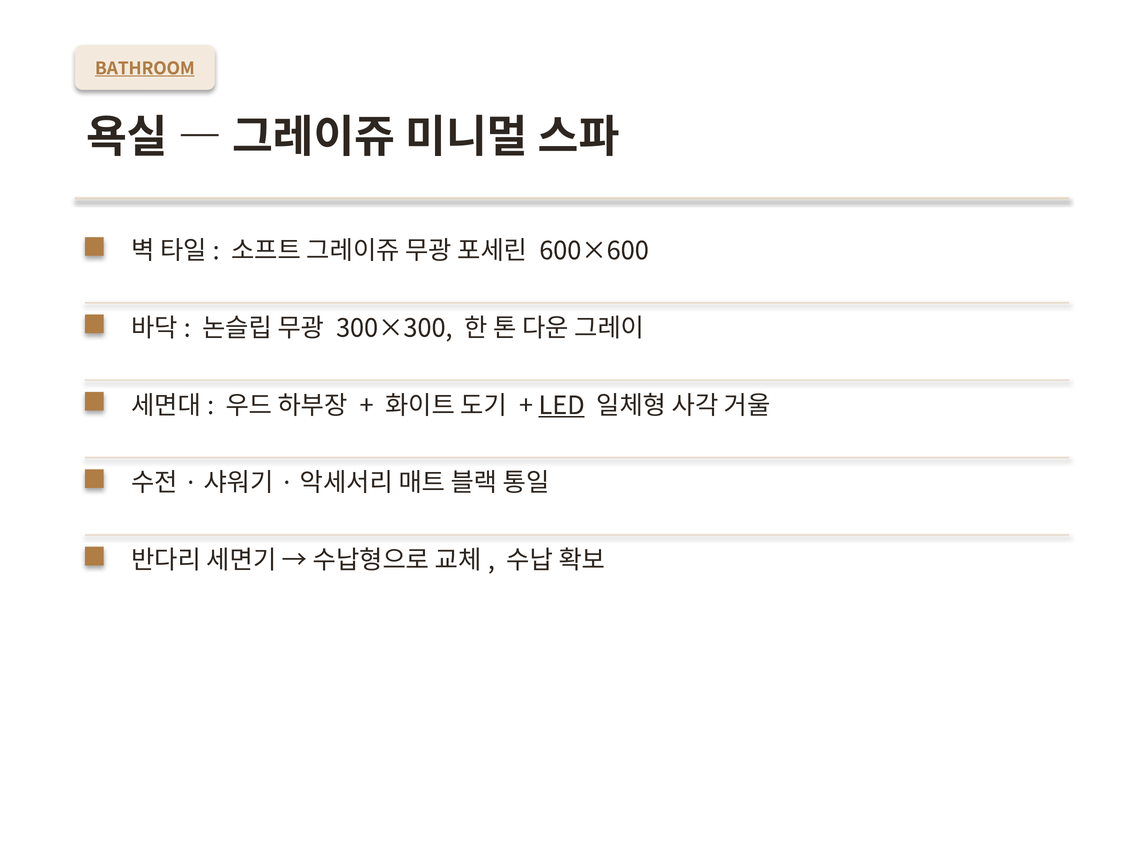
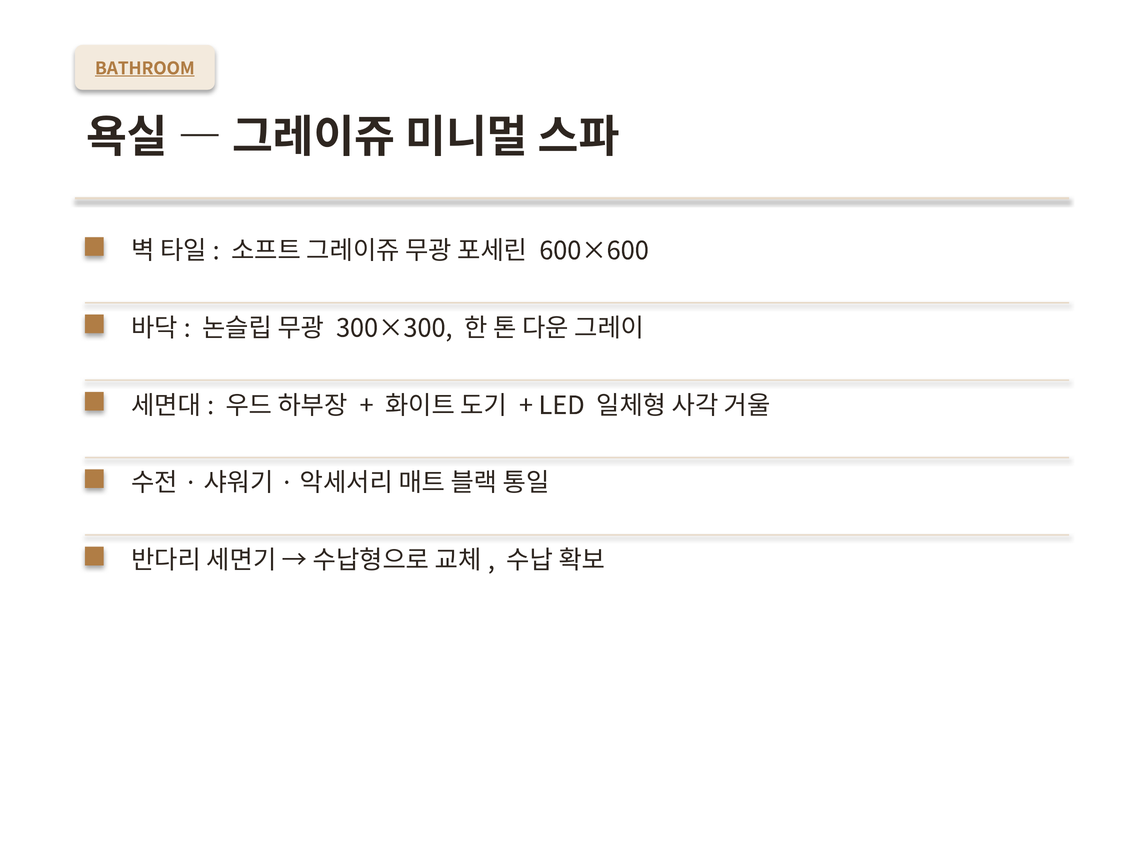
LED underline: present -> none (562, 406)
